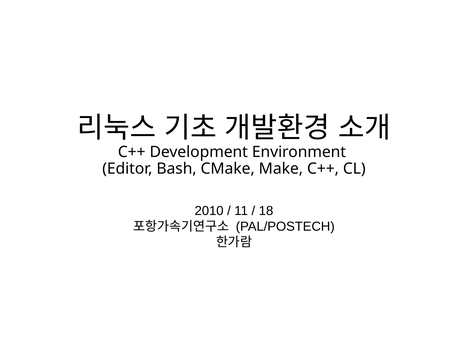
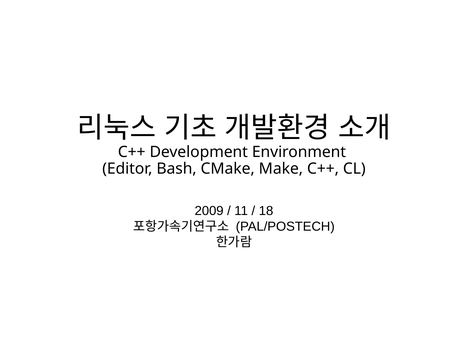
2010: 2010 -> 2009 (209, 211)
